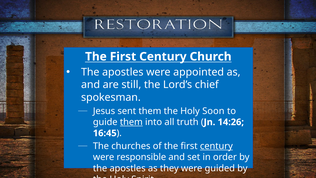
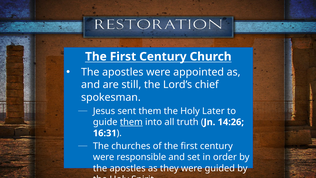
Soon: Soon -> Later (213, 111)
16:45: 16:45 -> 16:31 (105, 133)
century underline: present -> none (216, 146)
